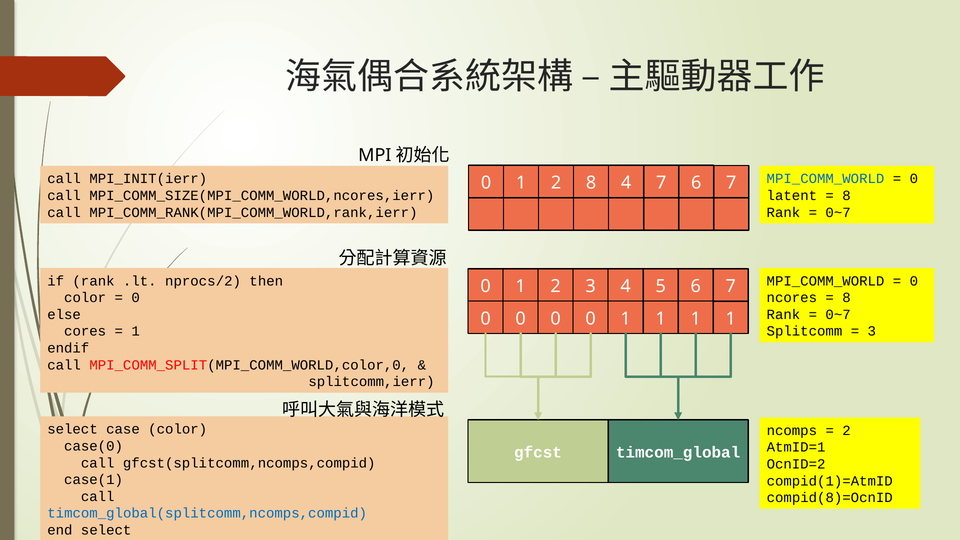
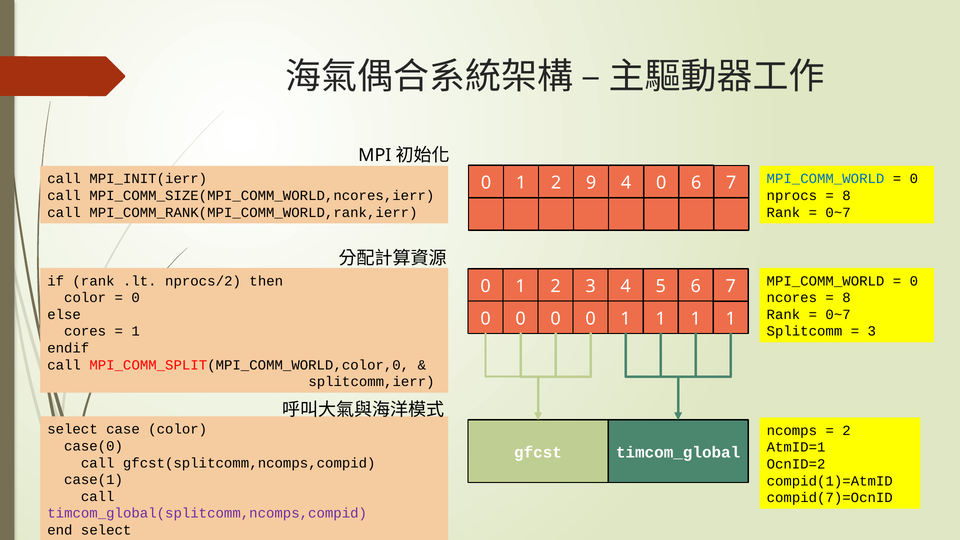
2 8: 8 -> 9 (591, 183)
4 7: 7 -> 0 (661, 183)
latent: latent -> nprocs (792, 196)
compid(8)=OcnID: compid(8)=OcnID -> compid(7)=OcnID (830, 498)
timcom_global(splitcomm,ncomps,compid colour: blue -> purple (207, 513)
